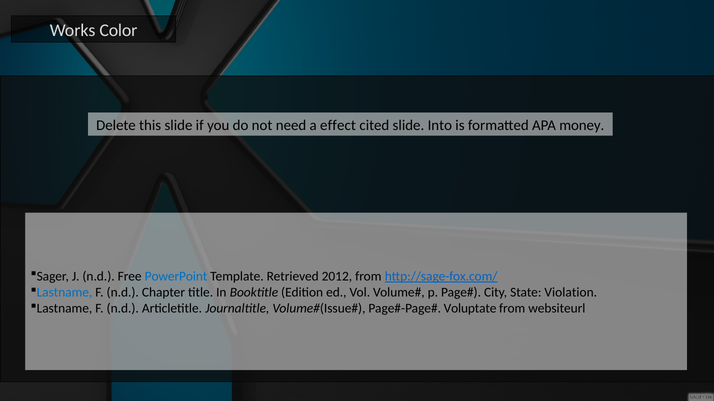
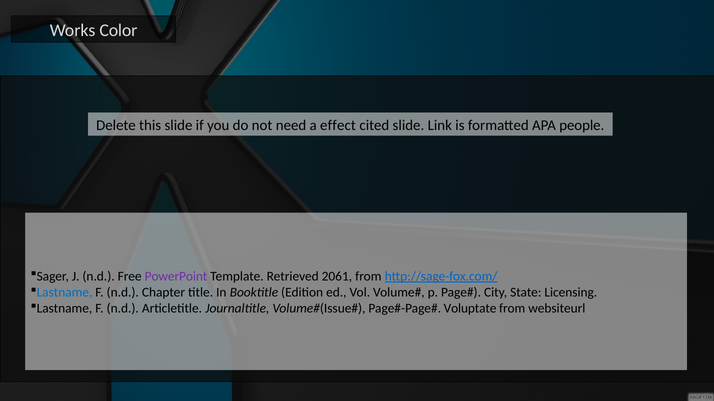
Into: Into -> Link (440, 125)
money: money -> people (582, 125)
PowerPoint colour: blue -> purple (176, 277)
2012: 2012 -> 2061 (337, 277)
Violation: Violation -> Licensing (571, 293)
